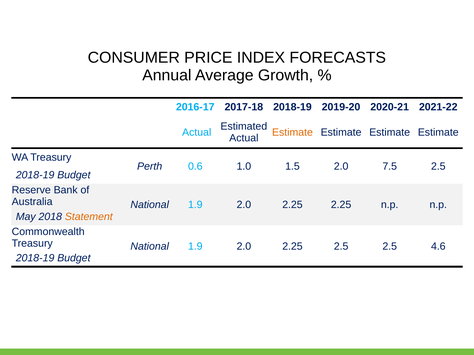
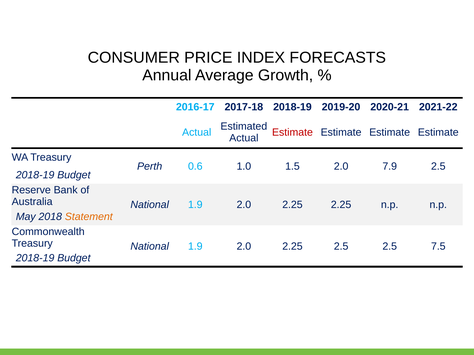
Estimate colour: orange -> red (292, 132)
7.5: 7.5 -> 7.9 (390, 167)
4.6: 4.6 -> 7.5 (438, 247)
